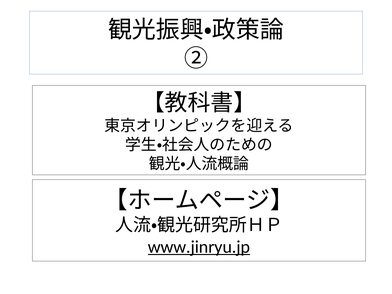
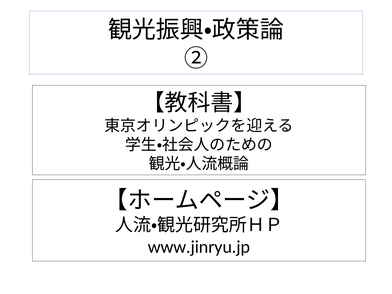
www.jinryu.jp underline: present -> none (199, 247)
